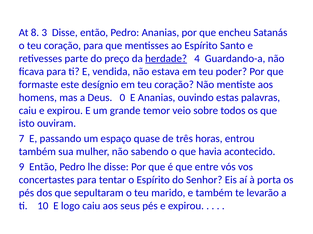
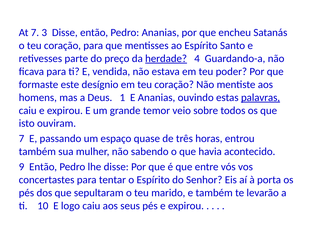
At 8: 8 -> 7 (35, 33)
0: 0 -> 1 (122, 98)
palavras underline: none -> present (261, 98)
